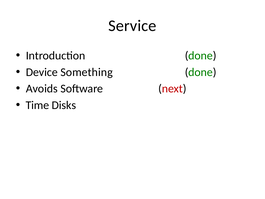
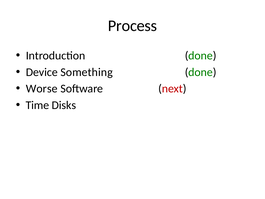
Service: Service -> Process (133, 26)
Avoids: Avoids -> Worse (42, 89)
